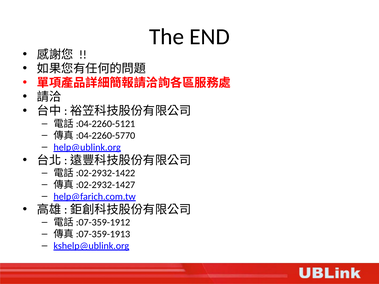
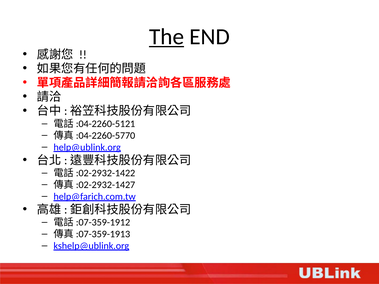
The underline: none -> present (167, 37)
